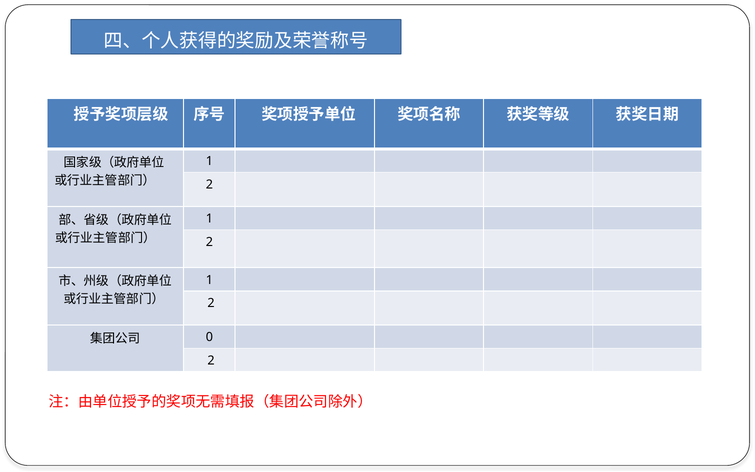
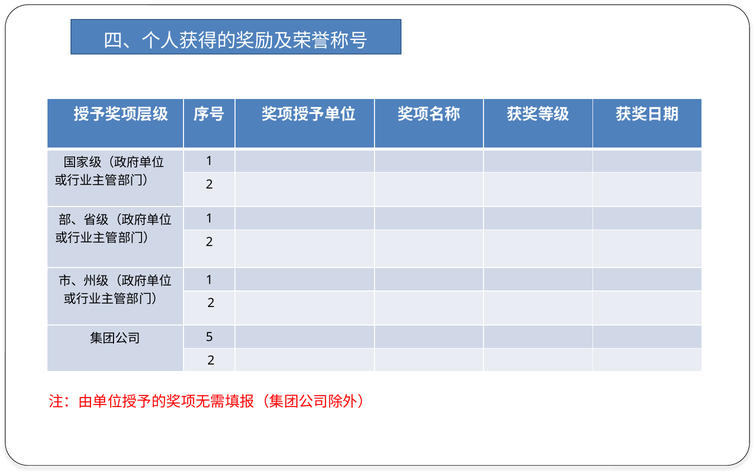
0: 0 -> 5 (209, 337)
